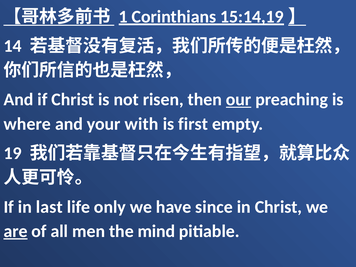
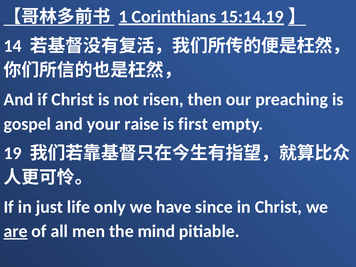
our underline: present -> none (239, 100)
where: where -> gospel (27, 124)
with: with -> raise (142, 124)
last: last -> just (49, 207)
